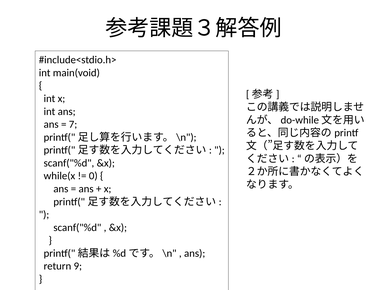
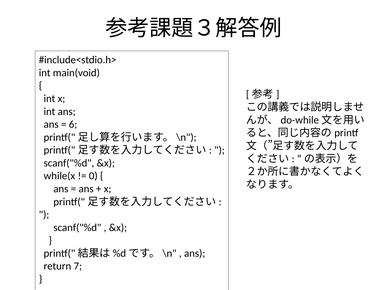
7: 7 -> 6 (73, 124)
9: 9 -> 7 (78, 266)
